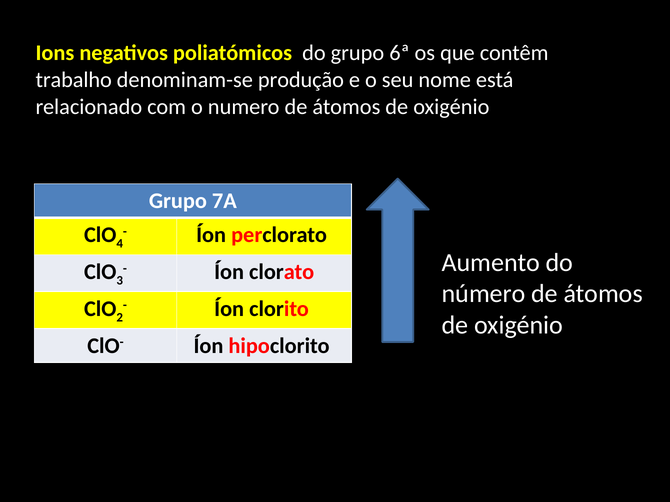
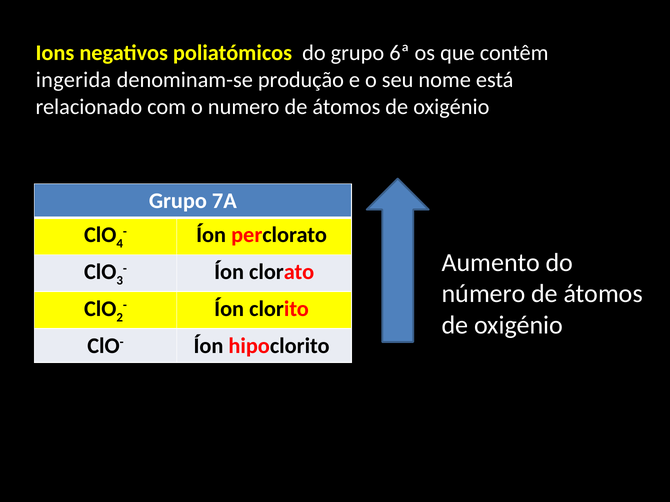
trabalho: trabalho -> ingerida (74, 80)
